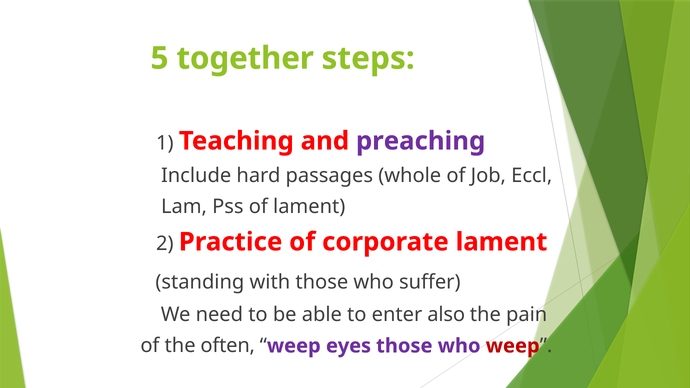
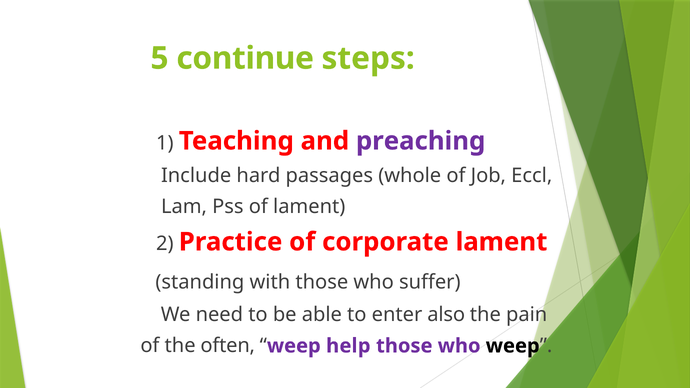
together: together -> continue (245, 58)
eyes: eyes -> help (348, 346)
weep colour: red -> black (513, 346)
